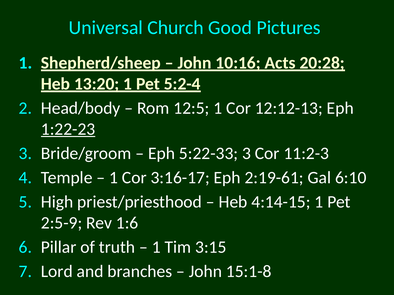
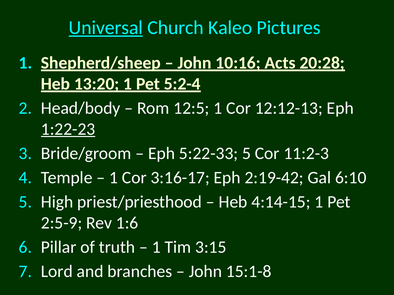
Universal underline: none -> present (106, 28)
Good: Good -> Kaleo (230, 28)
5:22-33 3: 3 -> 5 (246, 154)
2:19-61: 2:19-61 -> 2:19-42 (274, 178)
